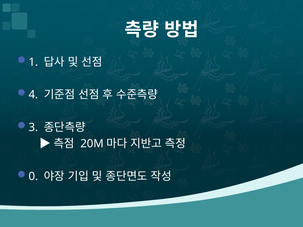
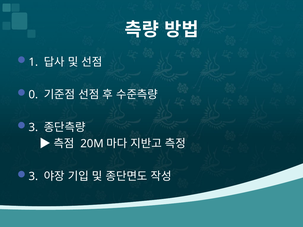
4: 4 -> 0 (33, 95)
0: 0 -> 3 (33, 177)
